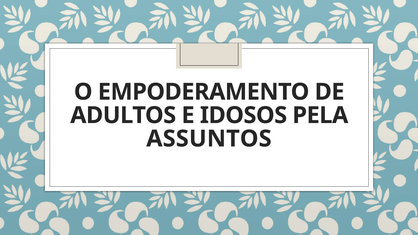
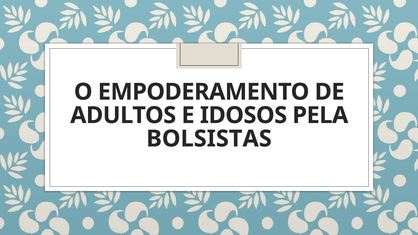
ASSUNTOS: ASSUNTOS -> BOLSISTAS (209, 139)
